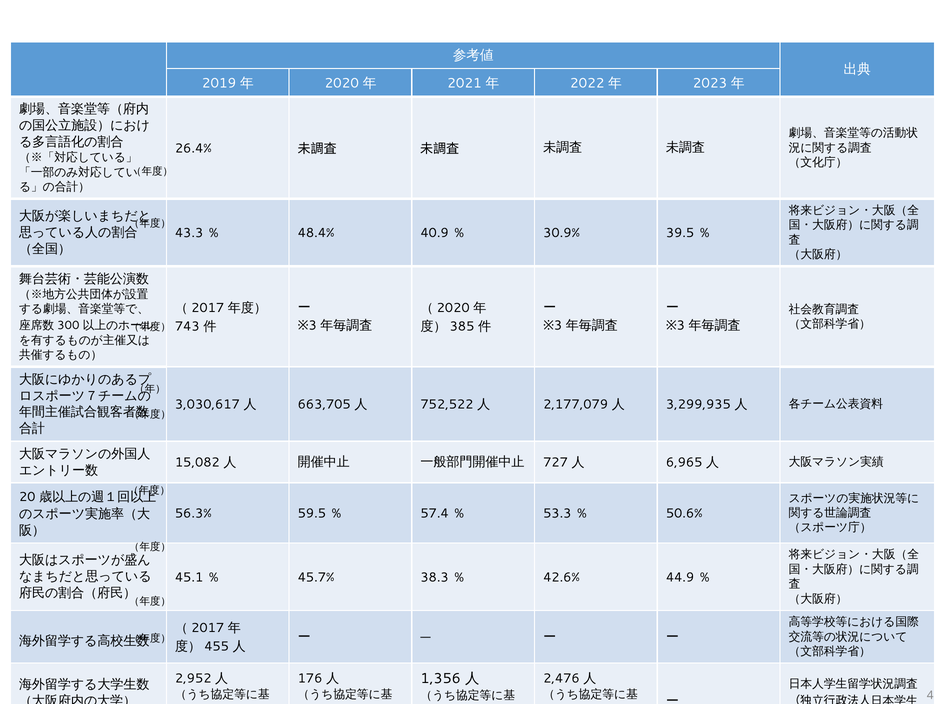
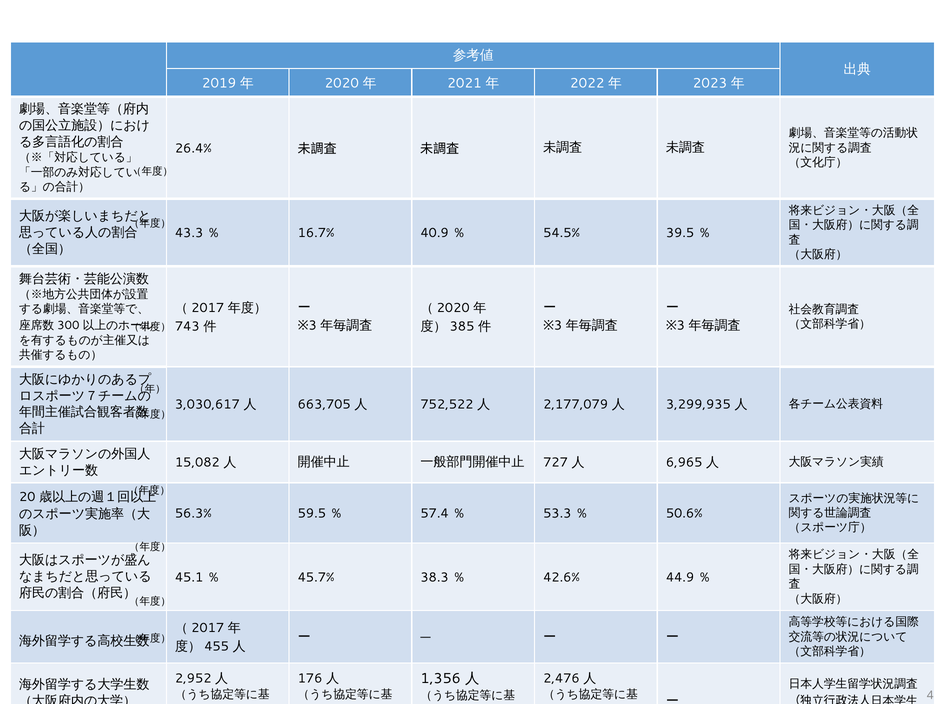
48.4%: 48.4% -> 16.7% (316, 233)
30.9%: 30.9% -> 54.5% (562, 233)
